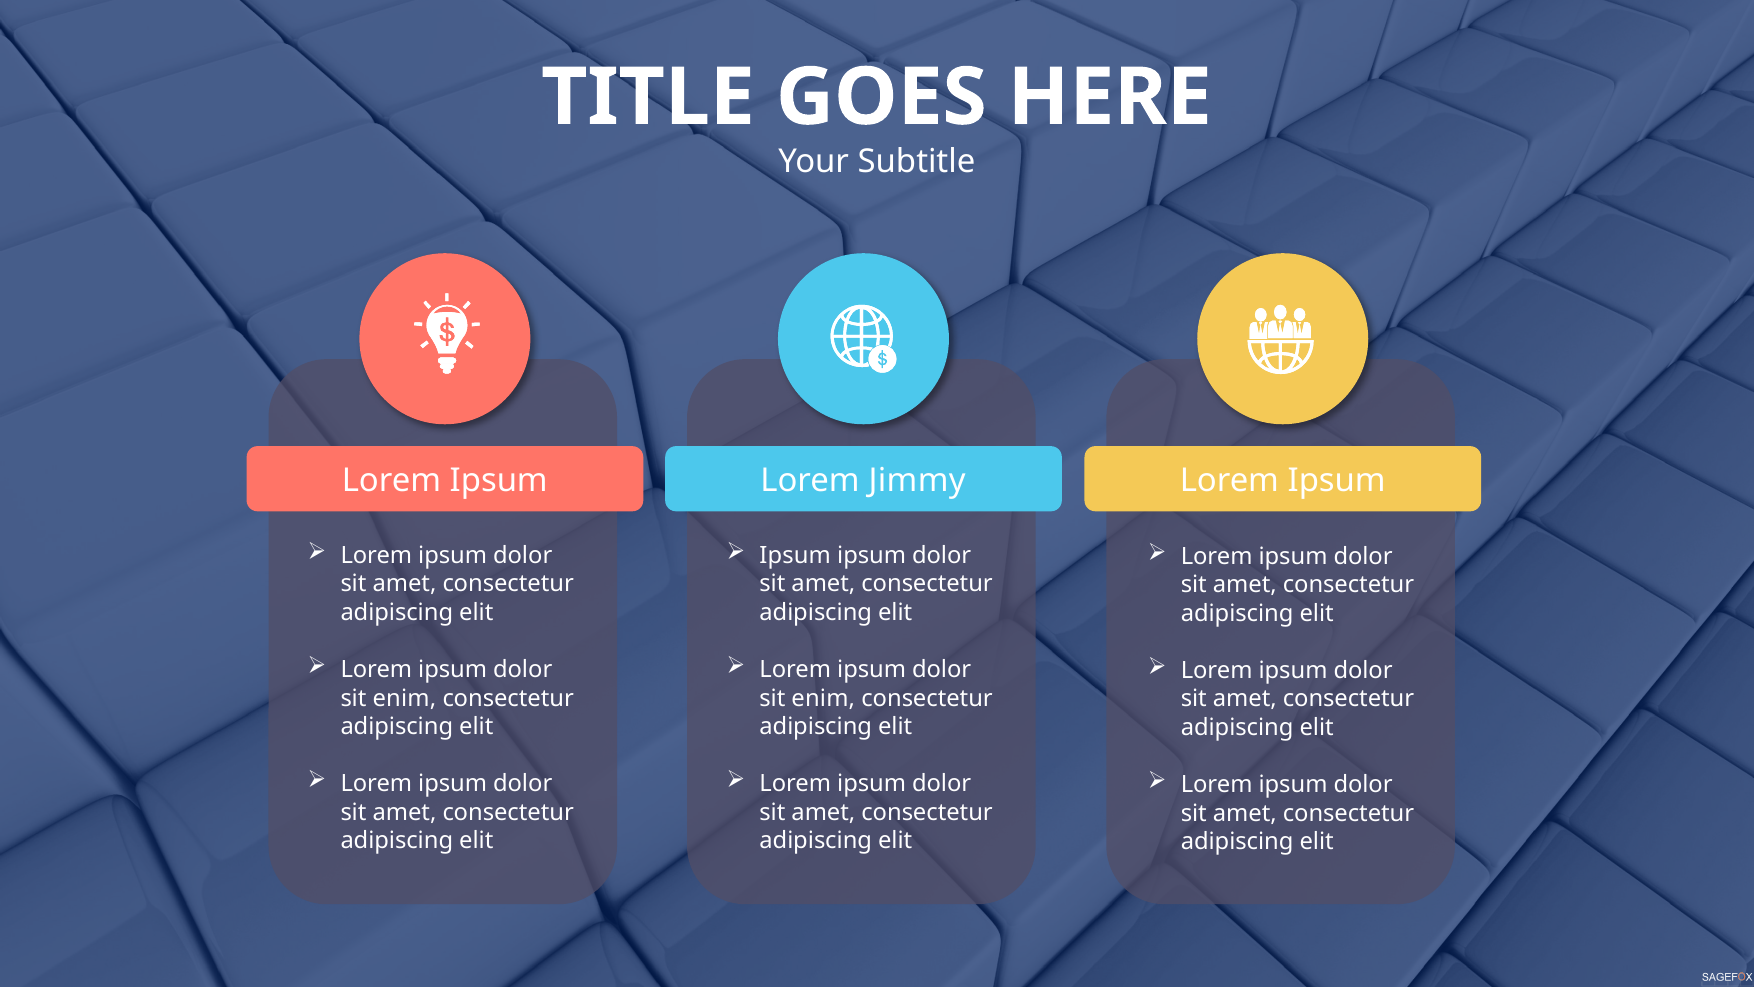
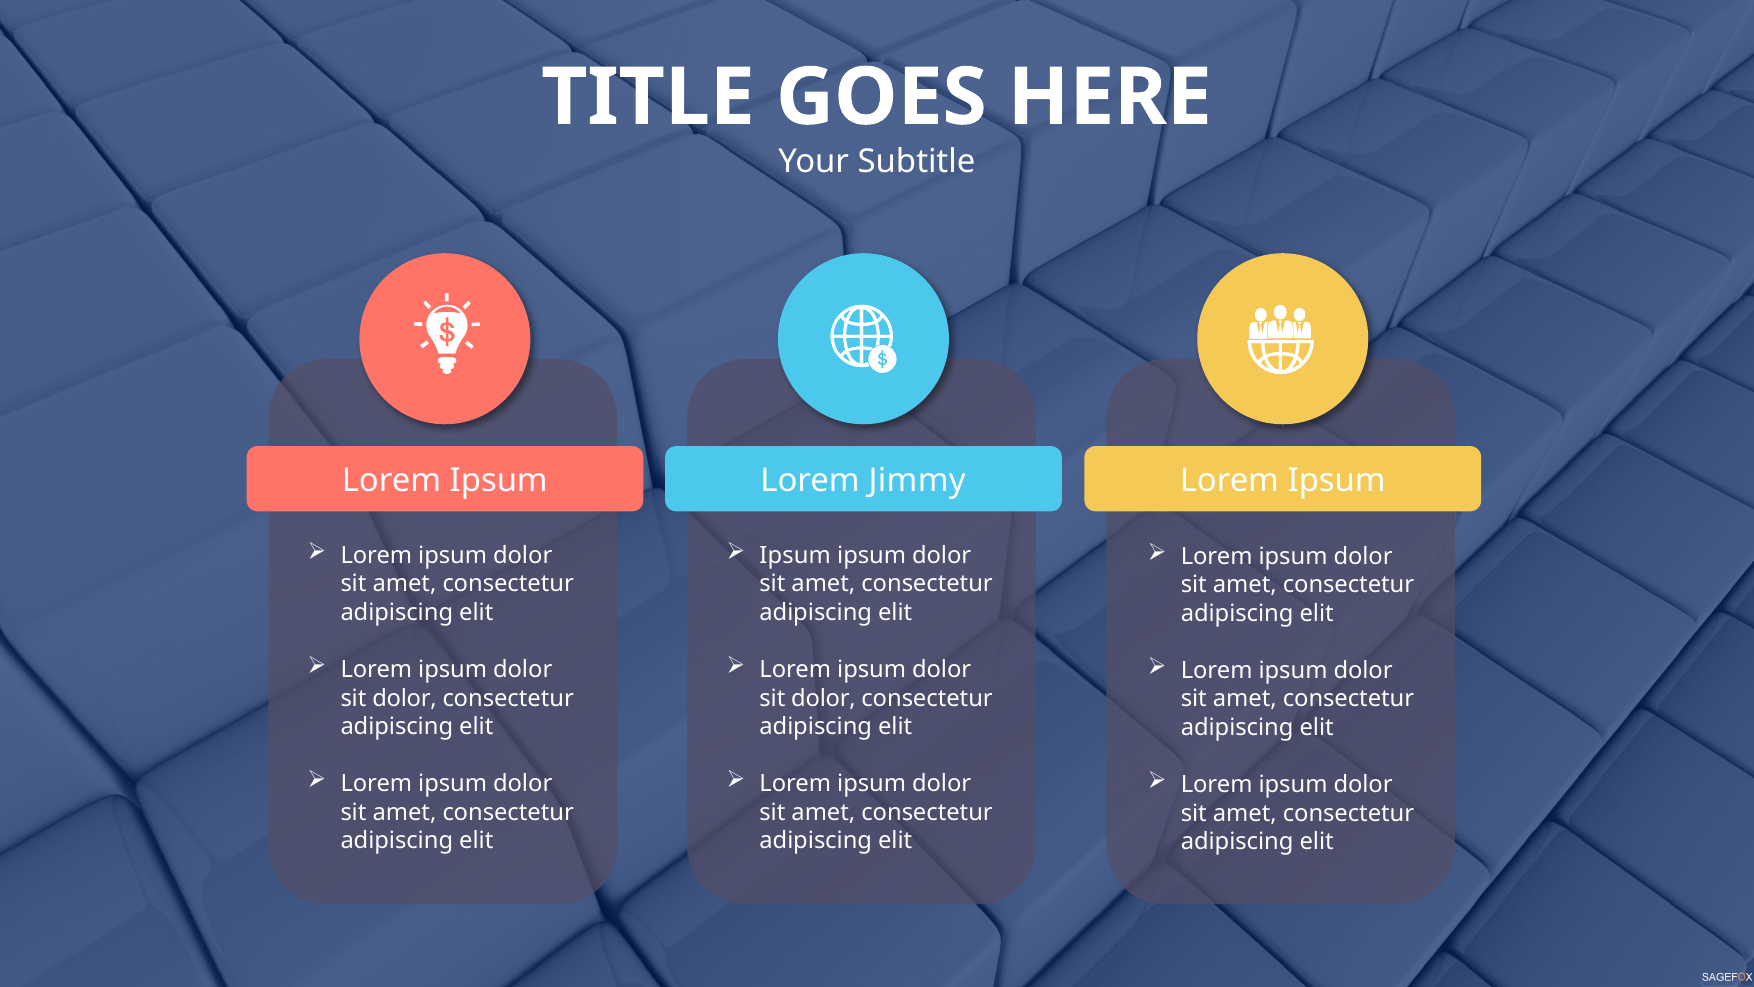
enim: enim -> dolor (405, 698)
enim: enim -> dolor (824, 698)
